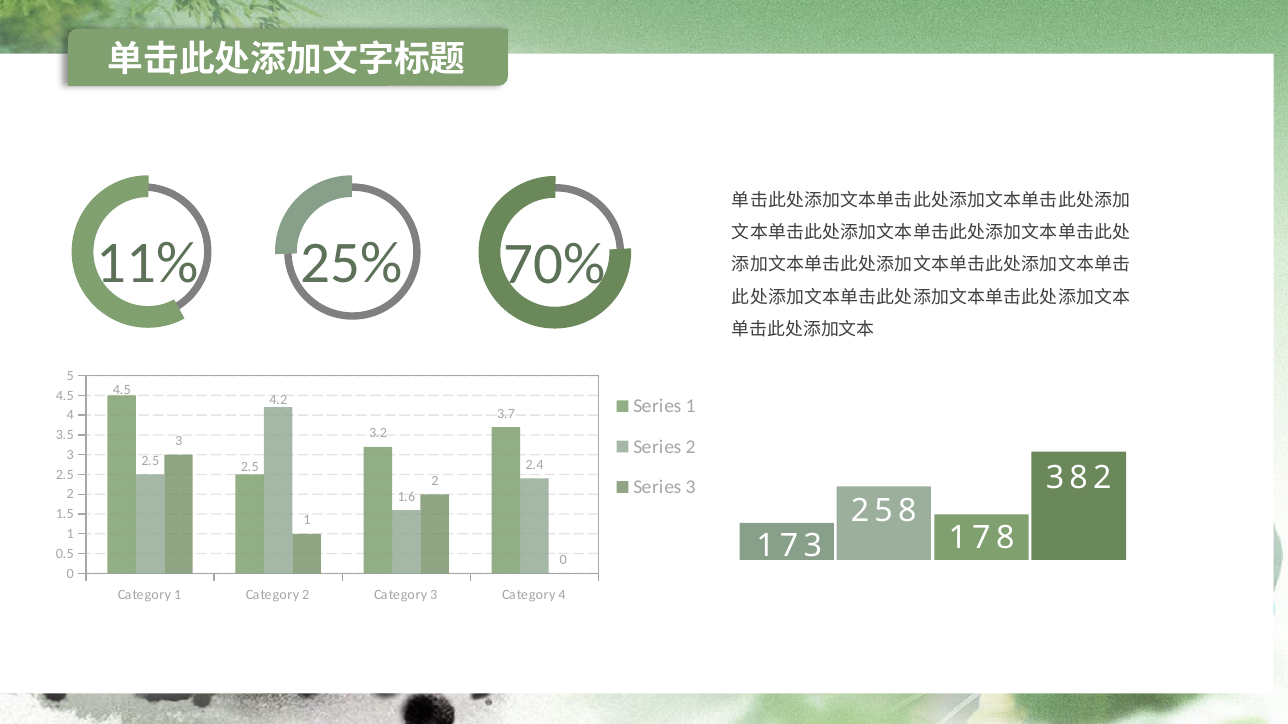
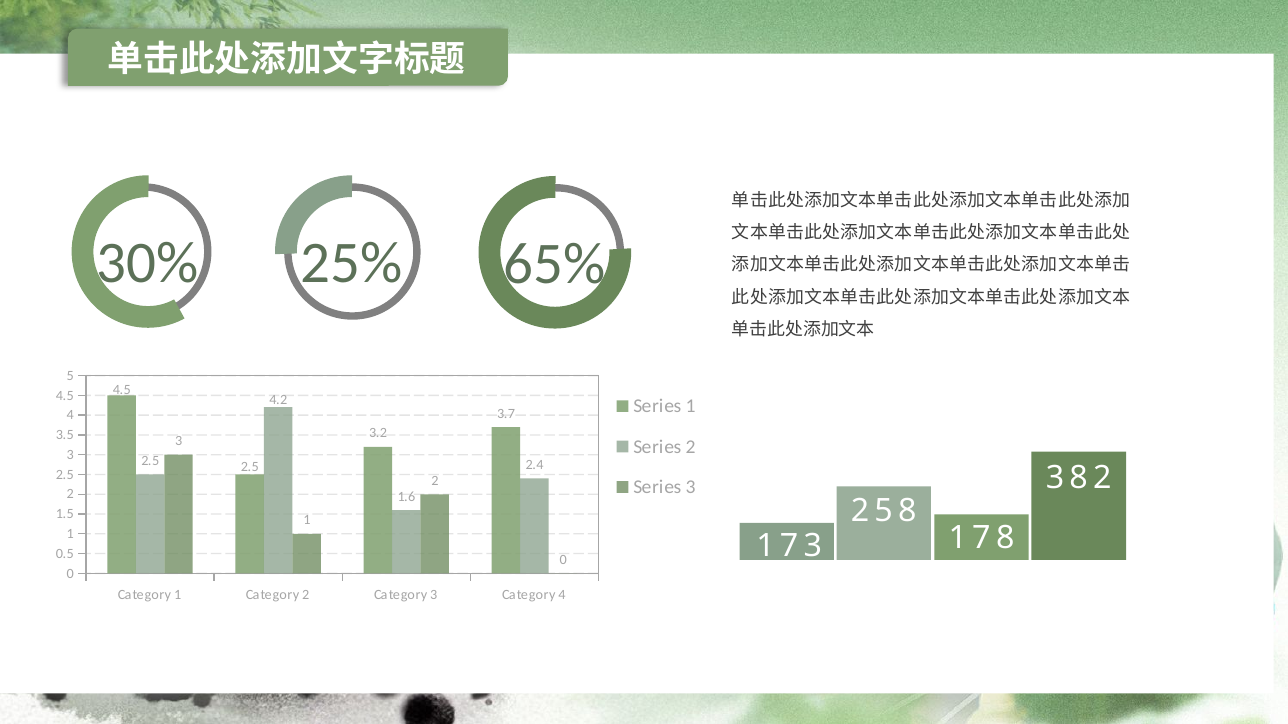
11%: 11% -> 30% (148, 263)
70%: 70% -> 65% (555, 264)
